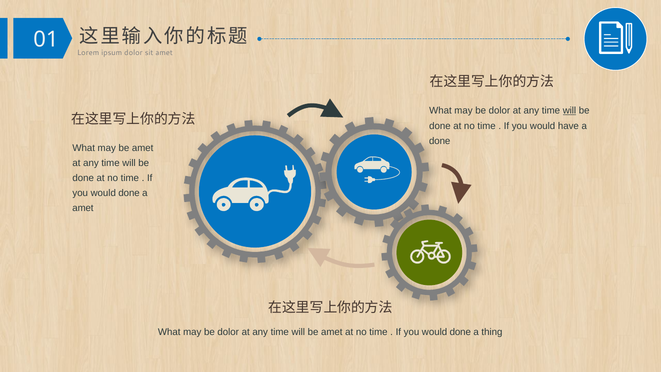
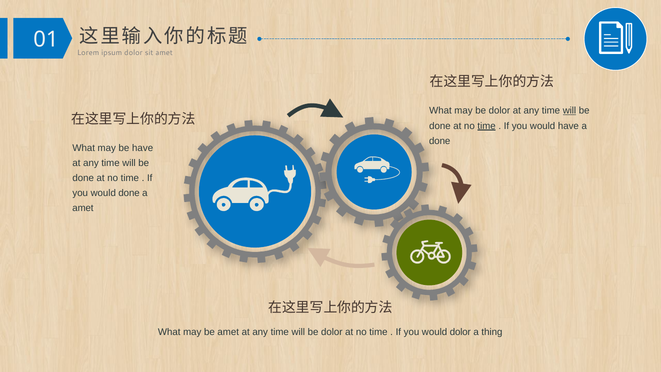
time underline: none -> present (487, 126)
may be amet: amet -> have (143, 148)
dolor: dolor -> amet (228, 332)
will be amet: amet -> dolor (332, 332)
done: done -> dolor (460, 332)
